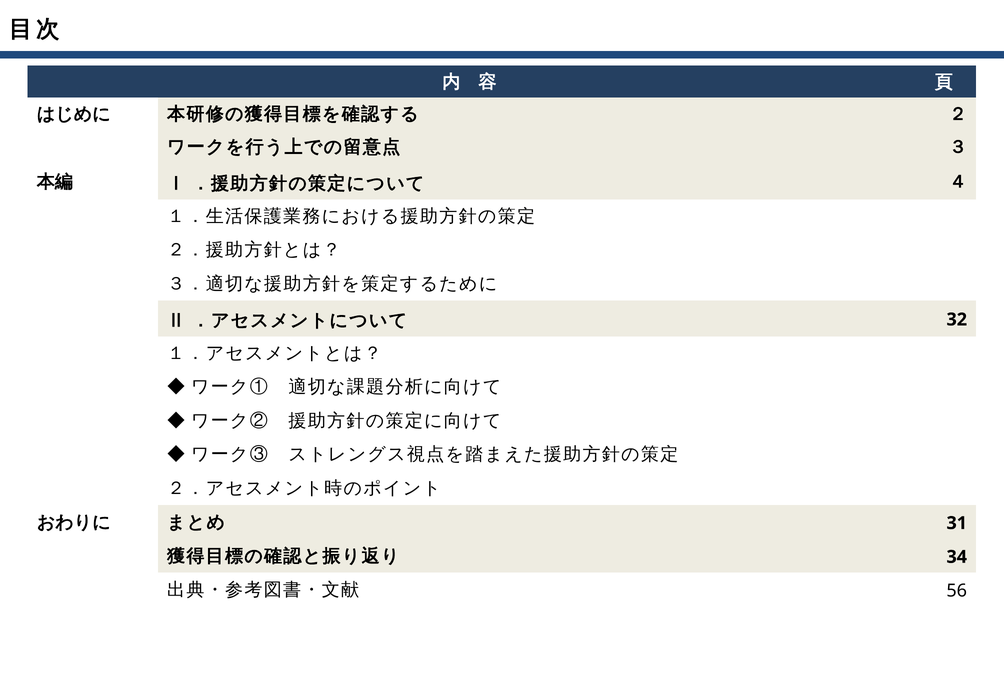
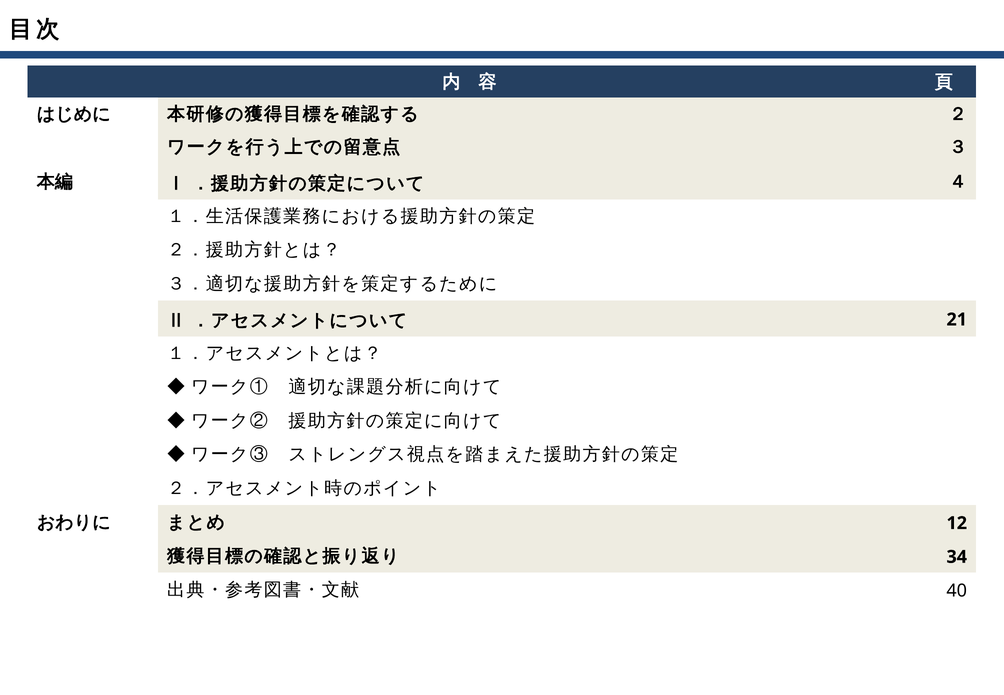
32: 32 -> 21 (957, 320)
31: 31 -> 12 (957, 523)
56: 56 -> 40 (957, 591)
